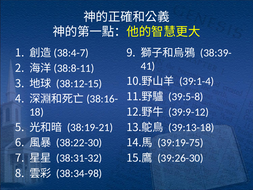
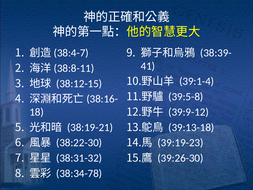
39:19-75: 39:19-75 -> 39:19-23 (180, 143)
38:34-98: 38:34-98 -> 38:34-78 (79, 173)
